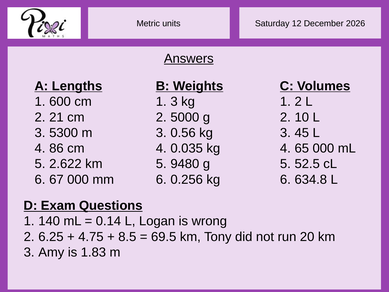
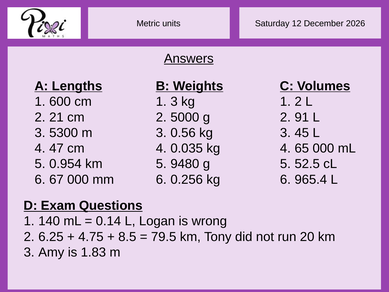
10: 10 -> 91 (302, 117)
86: 86 -> 47 (56, 148)
2.622: 2.622 -> 0.954 (65, 164)
634.8: 634.8 -> 965.4 (311, 179)
69.5: 69.5 -> 79.5 (164, 237)
